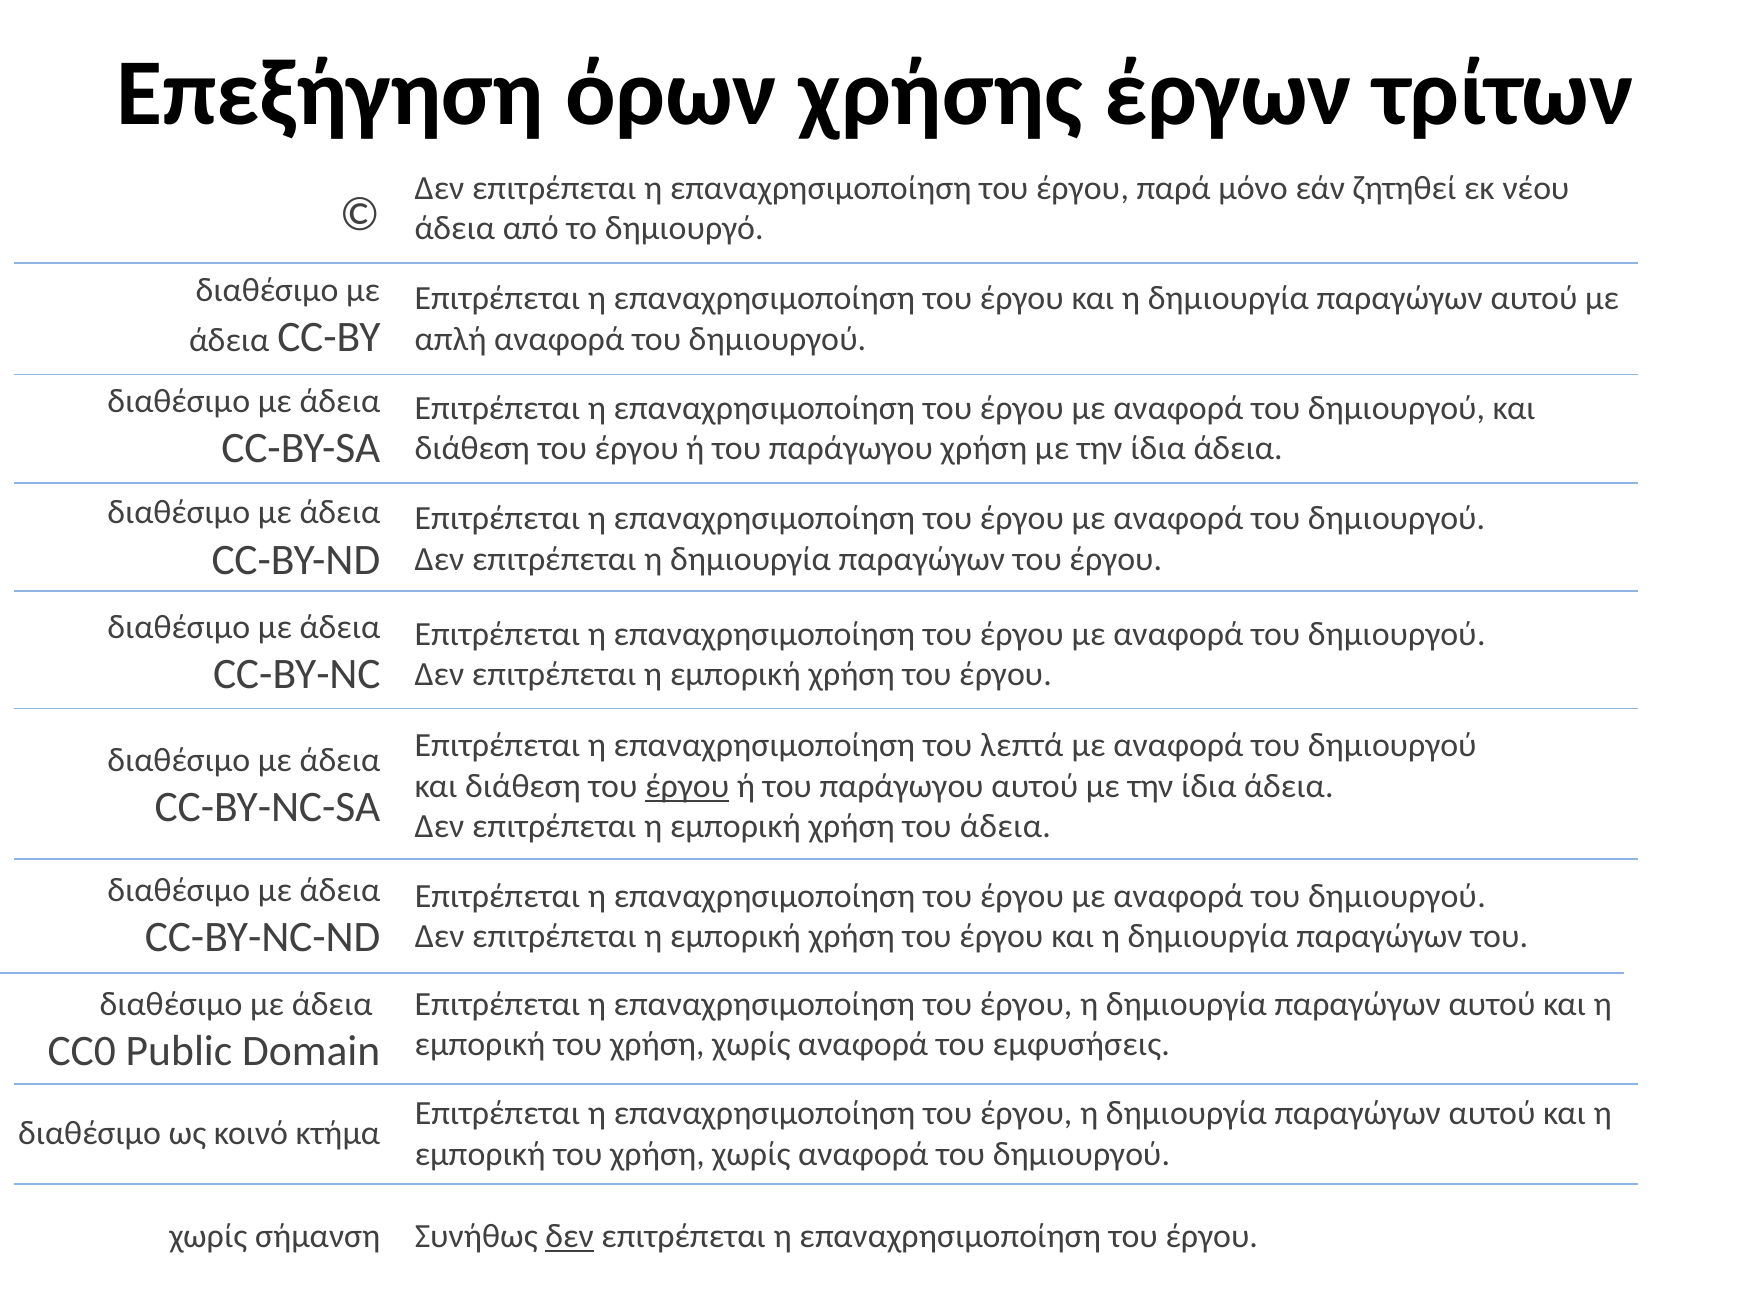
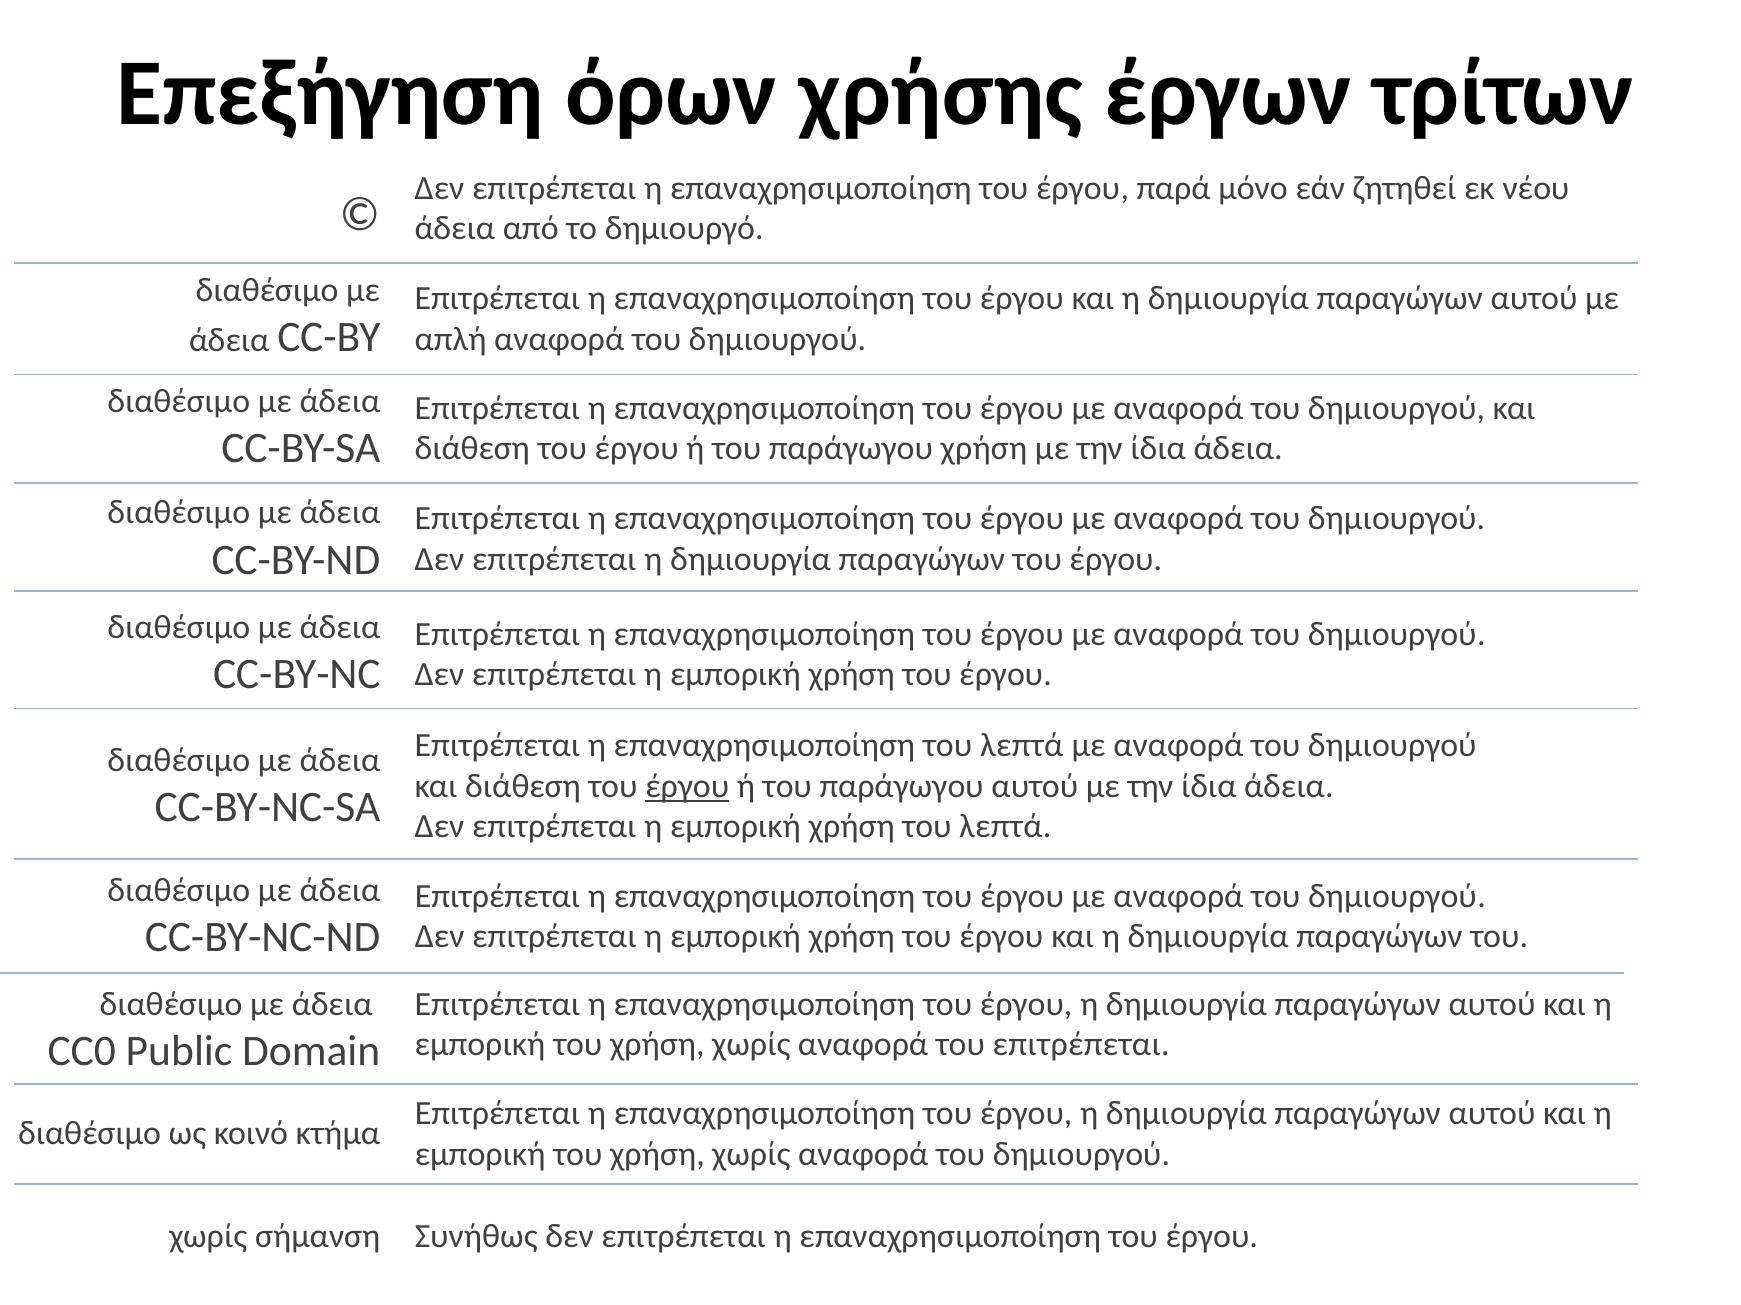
χρήση του άδεια: άδεια -> λεπτά (1005, 827)
του εμφυσήσεις: εμφυσήσεις -> επιτρέπεται (1081, 1045)
δεν underline: present -> none (569, 1237)
